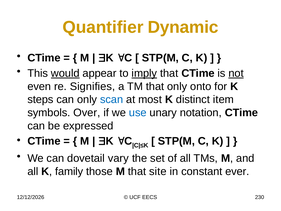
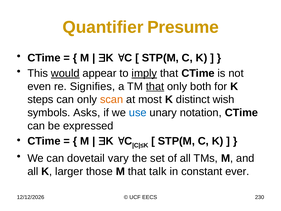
Dynamic: Dynamic -> Presume (183, 27)
not underline: present -> none (236, 73)
that underline: none -> present (155, 86)
onto: onto -> both (201, 86)
scan colour: blue -> orange (112, 99)
item: item -> wish (224, 99)
Over: Over -> Asks (87, 113)
family: family -> larger (69, 171)
site: site -> talk (158, 171)
